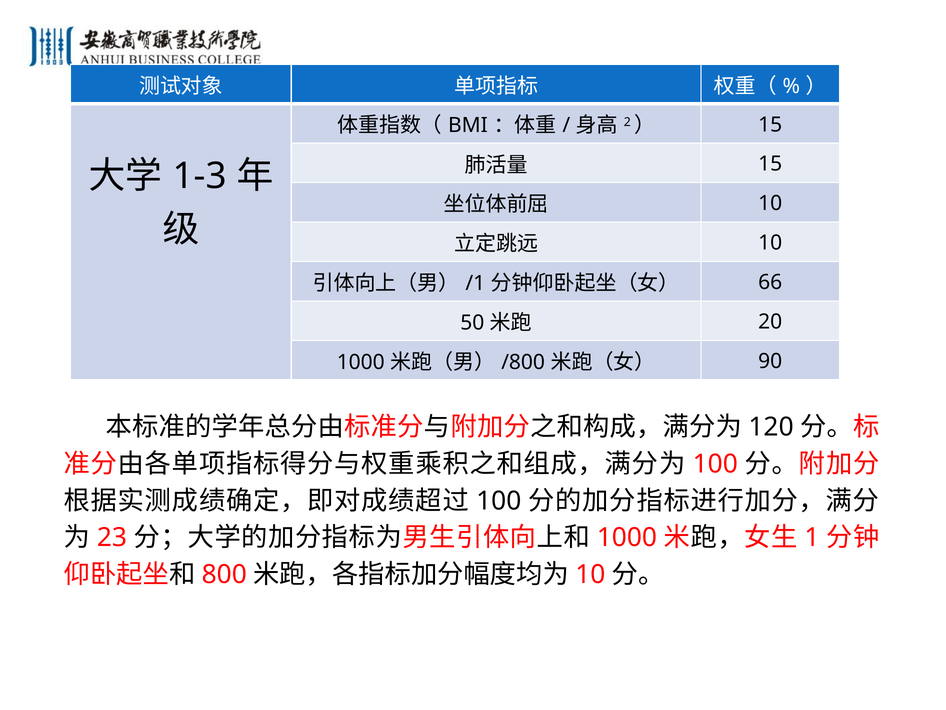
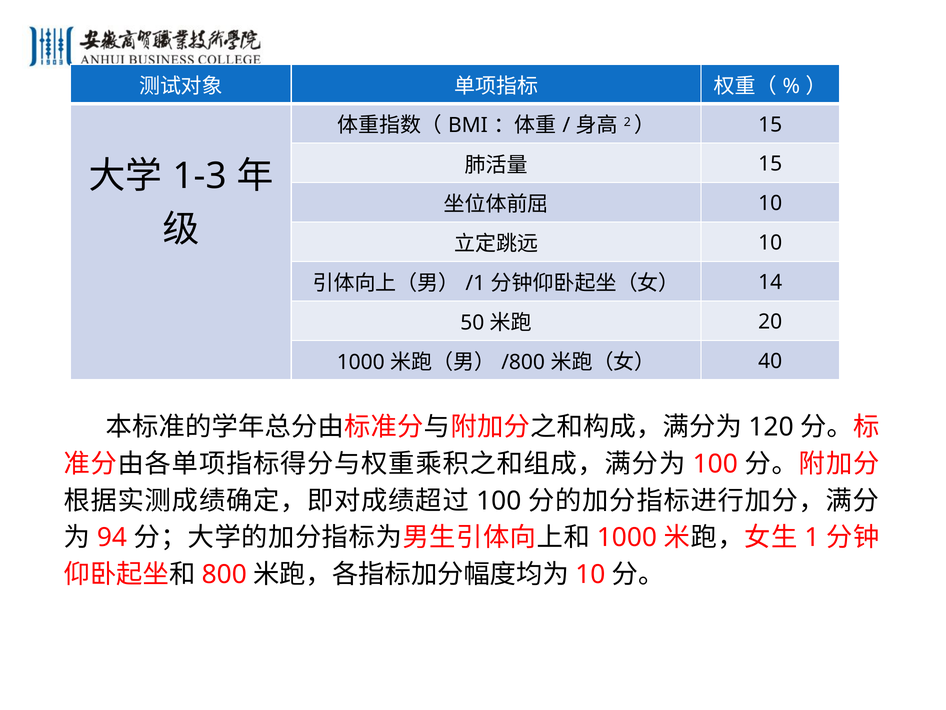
66: 66 -> 14 (770, 282)
90: 90 -> 40 (770, 361)
23: 23 -> 94 (112, 537)
